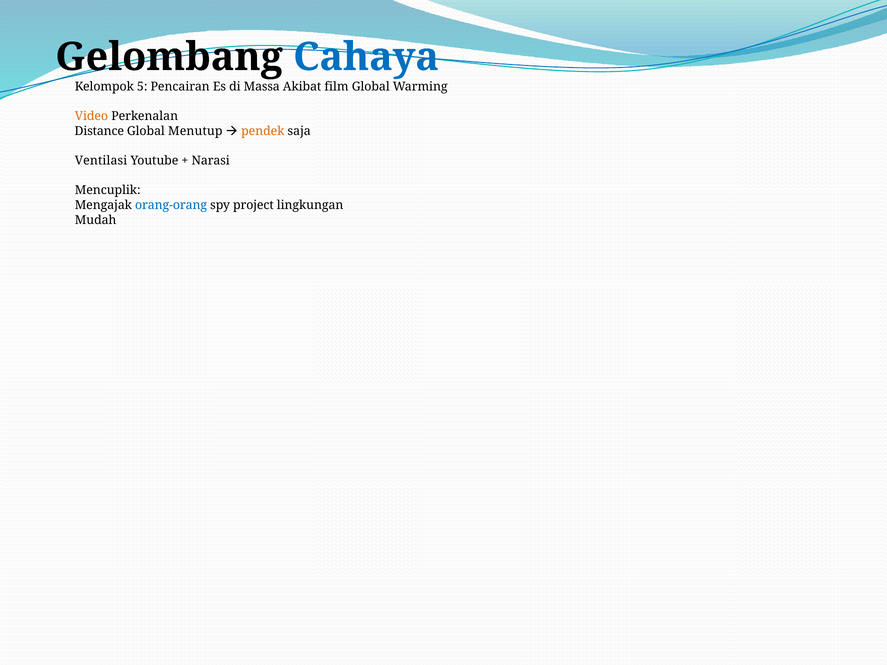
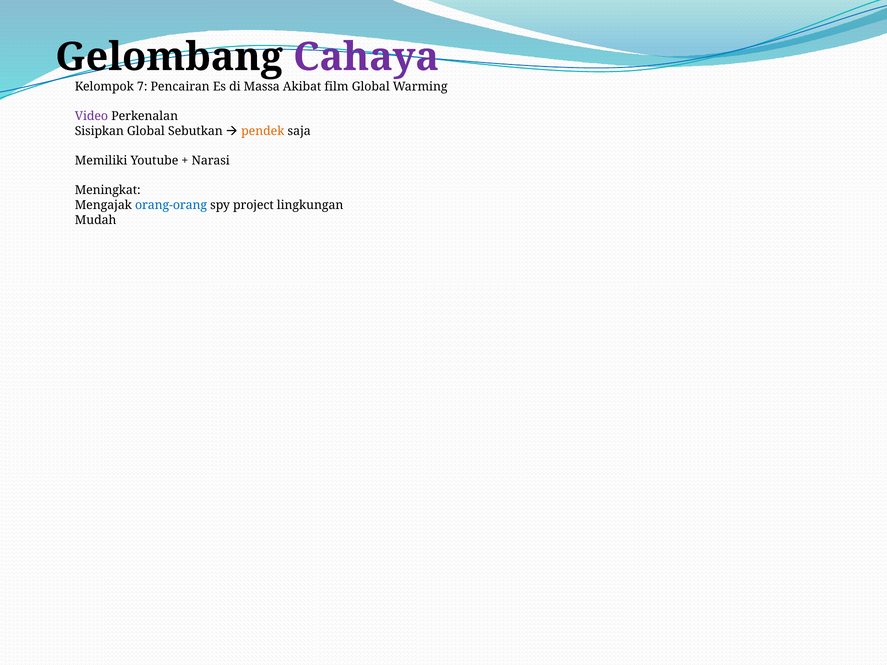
Cahaya colour: blue -> purple (366, 57)
5: 5 -> 7 (142, 87)
Video colour: orange -> purple (91, 116)
Distance: Distance -> Sisipkan (99, 131)
Menutup: Menutup -> Sebutkan (195, 131)
Ventilasi: Ventilasi -> Memiliki (101, 161)
Mencuplik: Mencuplik -> Meningkat (108, 190)
